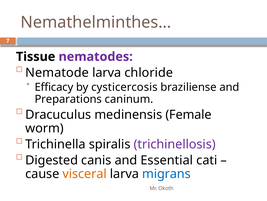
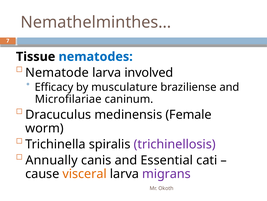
nematodes colour: purple -> blue (96, 56)
chloride: chloride -> involved (149, 72)
cysticercosis: cysticercosis -> musculature (124, 87)
Preparations: Preparations -> Microfilariae (68, 99)
Digested: Digested -> Annually (52, 160)
migrans colour: blue -> purple (166, 173)
